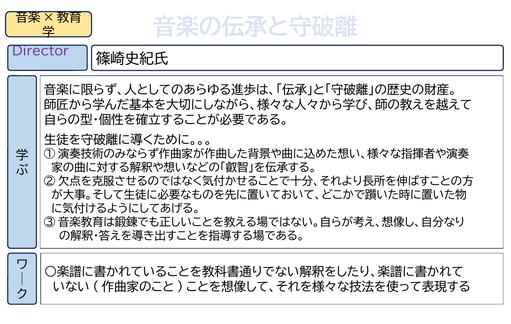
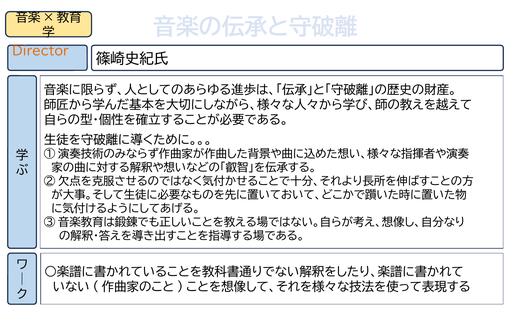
Director colour: purple -> orange (40, 51)
